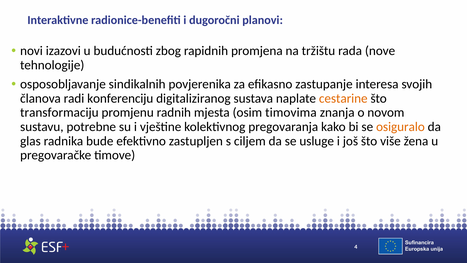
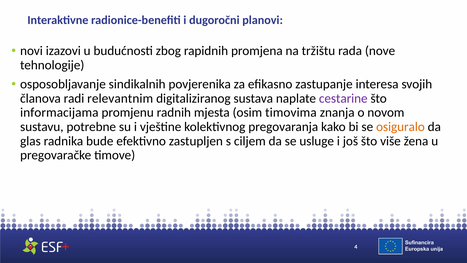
konferenciju: konferenciju -> relevantnim (120, 98)
cestarine colour: orange -> purple (343, 98)
transformaciju: transformaciju -> informacijama (59, 112)
